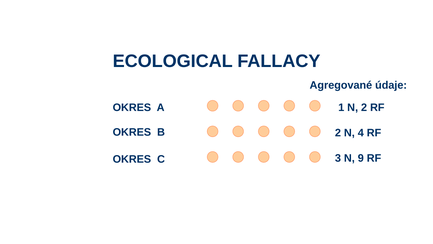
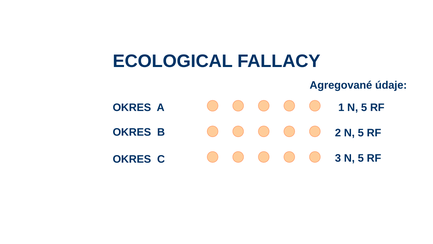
1 N 2: 2 -> 5 (364, 108)
2 N 4: 4 -> 5 (361, 133)
3 N 9: 9 -> 5 (361, 158)
